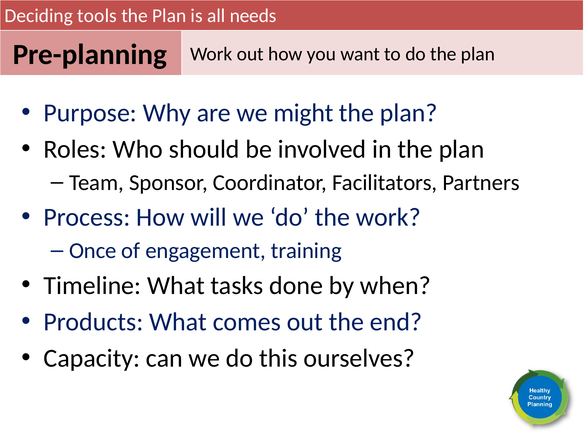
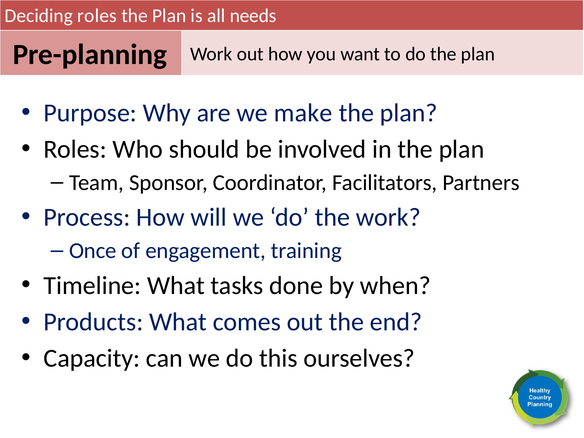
Deciding tools: tools -> roles (97, 16)
might: might -> make (303, 113)
